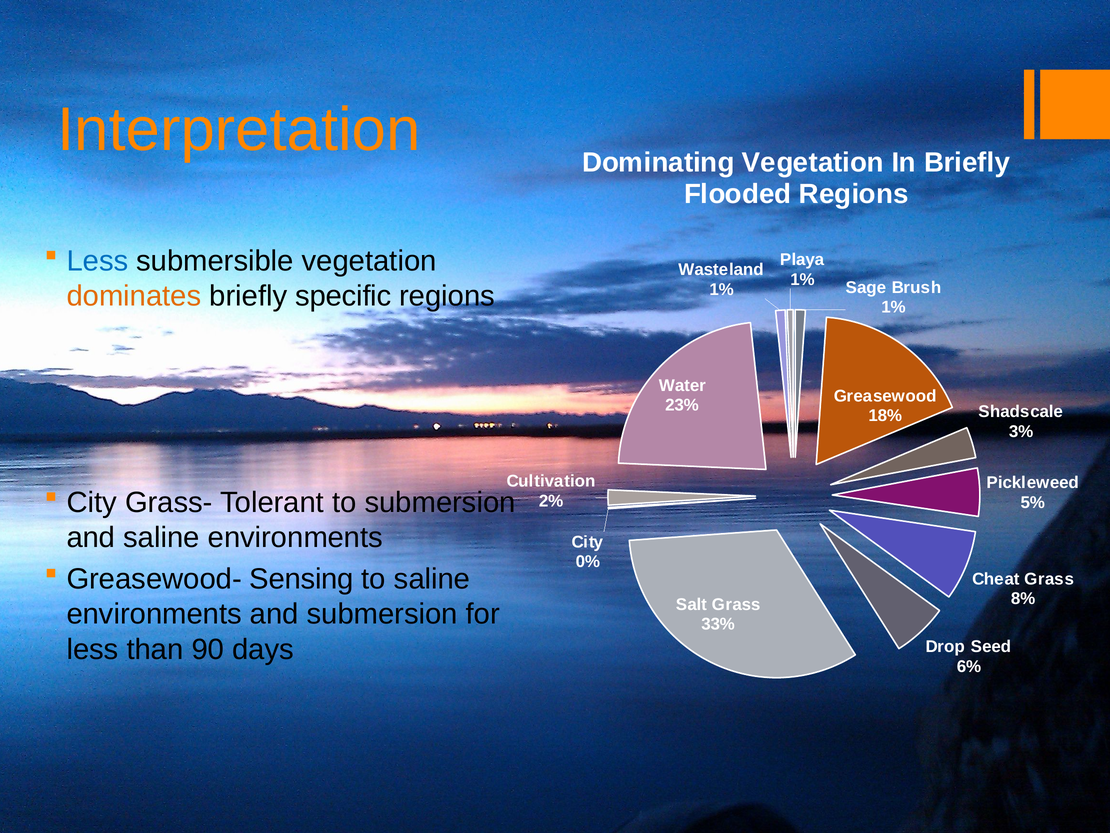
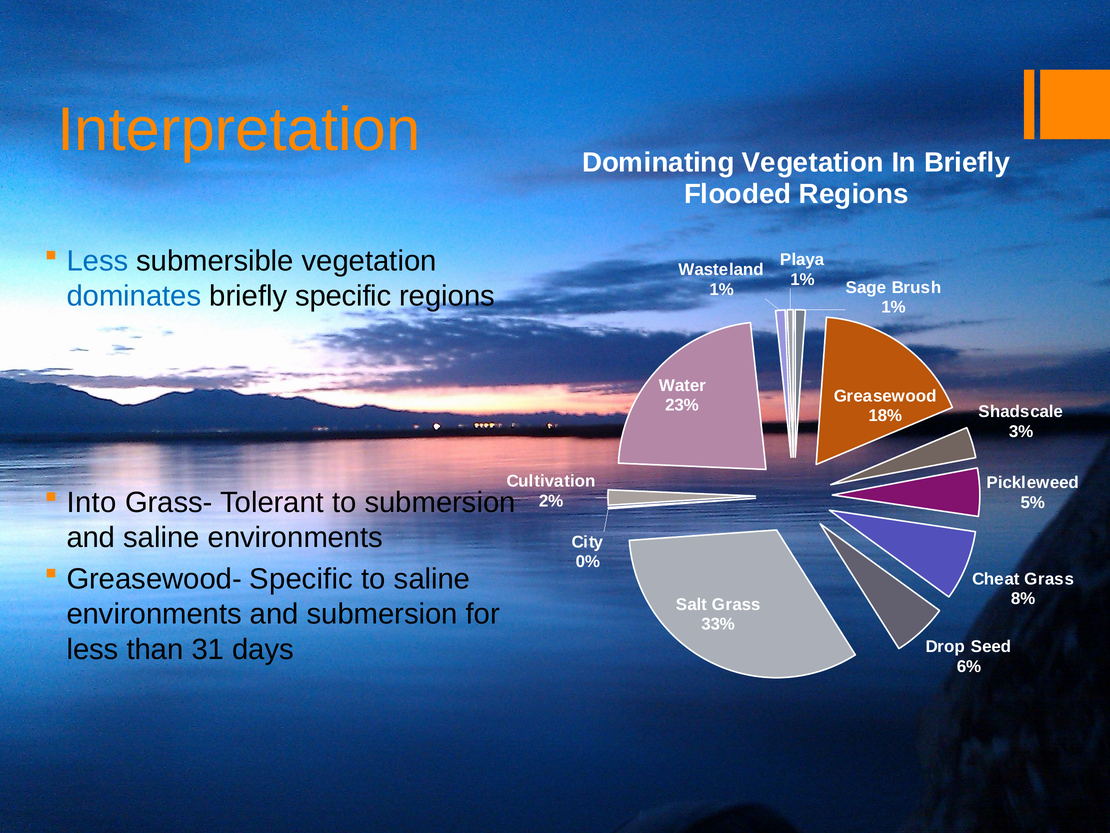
dominates colour: orange -> blue (134, 296)
City: City -> Into (92, 502)
Greasewood- Sensing: Sensing -> Specific (301, 579)
90: 90 -> 31 (208, 649)
